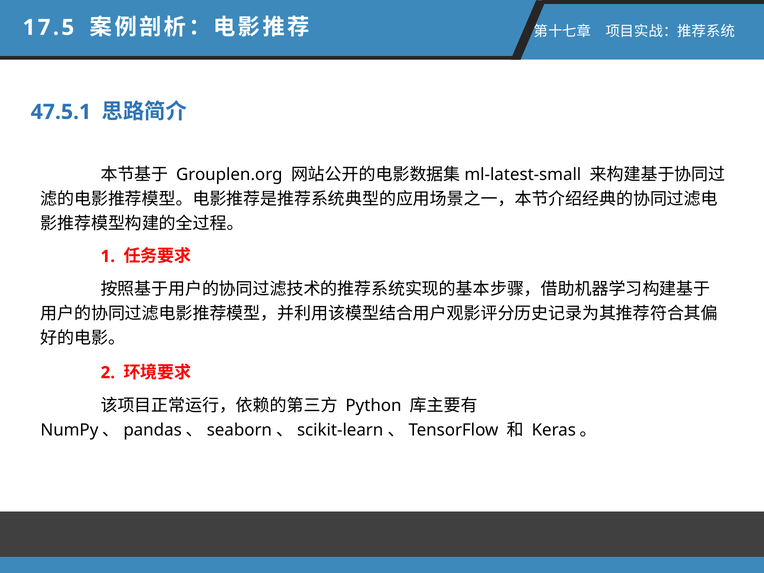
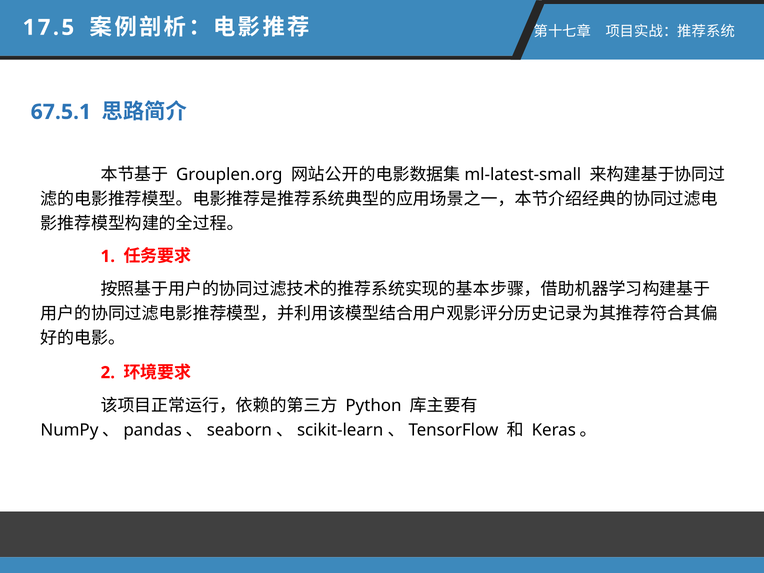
47.5.1: 47.5.1 -> 67.5.1 (61, 112)
